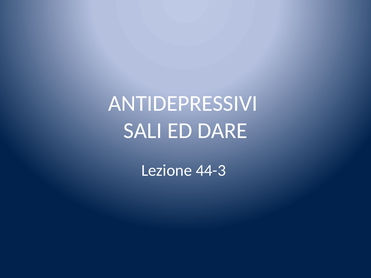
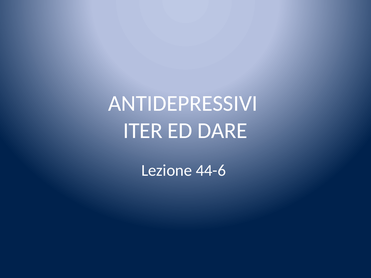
SALI: SALI -> ITER (143, 131)
44-3: 44-3 -> 44-6 (211, 171)
